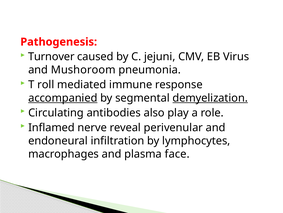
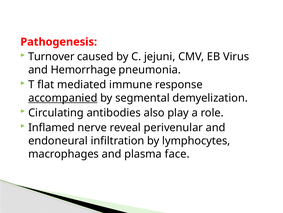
Mushoroom: Mushoroom -> Hemorrhage (83, 70)
roll: roll -> flat (46, 84)
demyelization underline: present -> none (210, 98)
